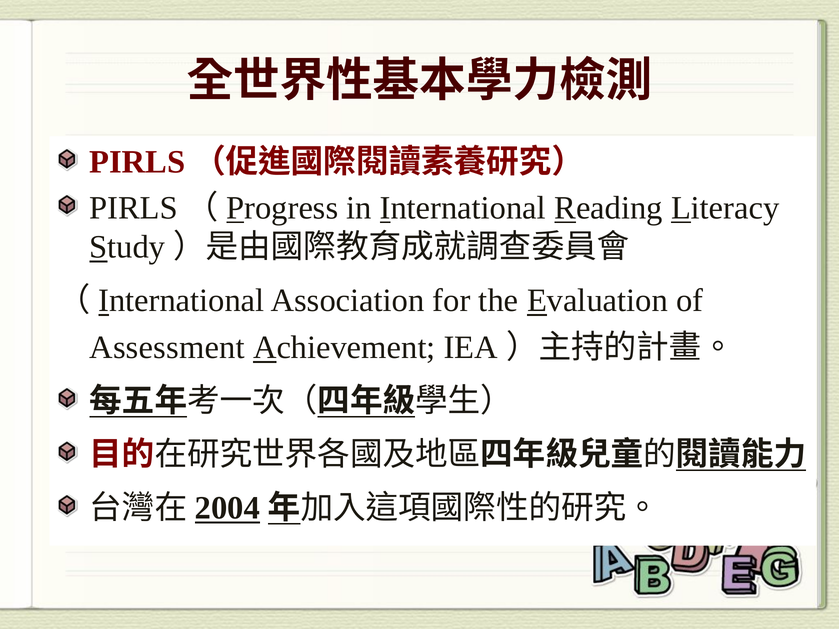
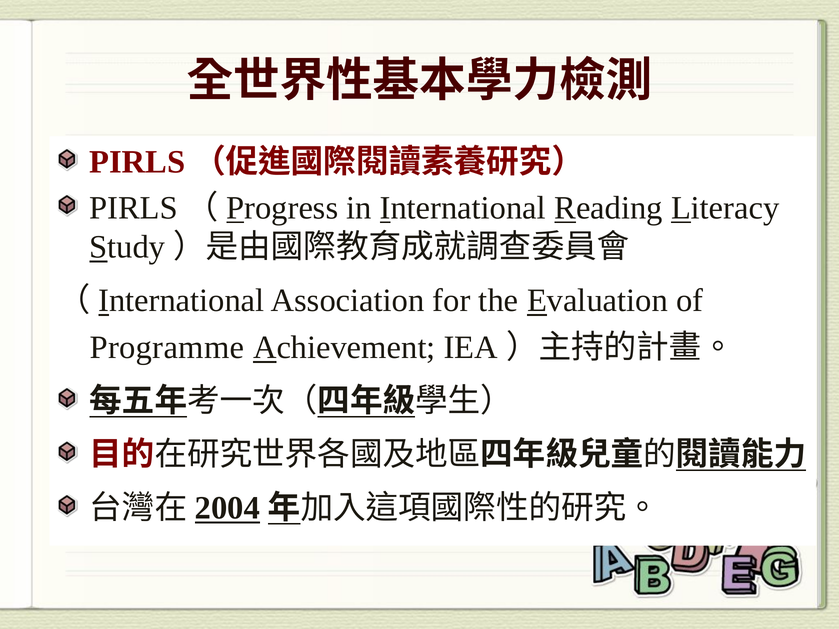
Assessment: Assessment -> Programme (167, 348)
